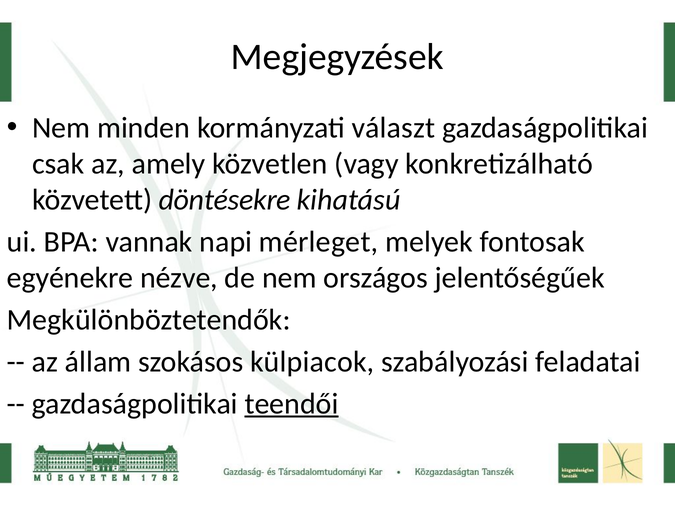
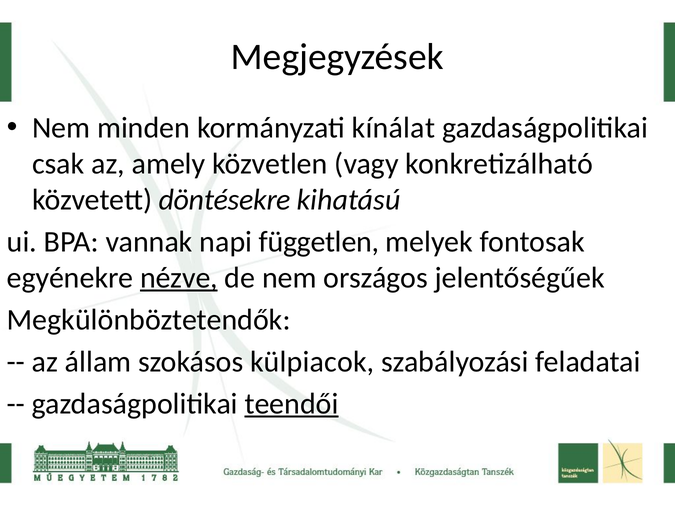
választ: választ -> kínálat (393, 128)
mérleget: mérleget -> független (319, 242)
nézve underline: none -> present (179, 278)
